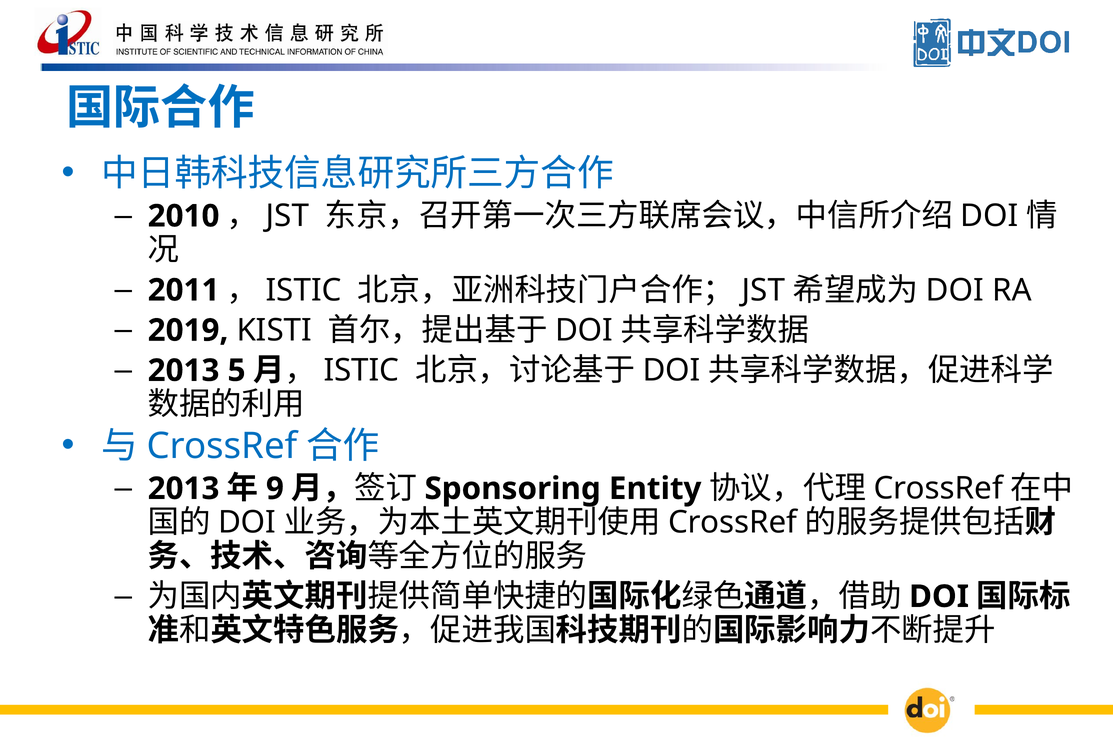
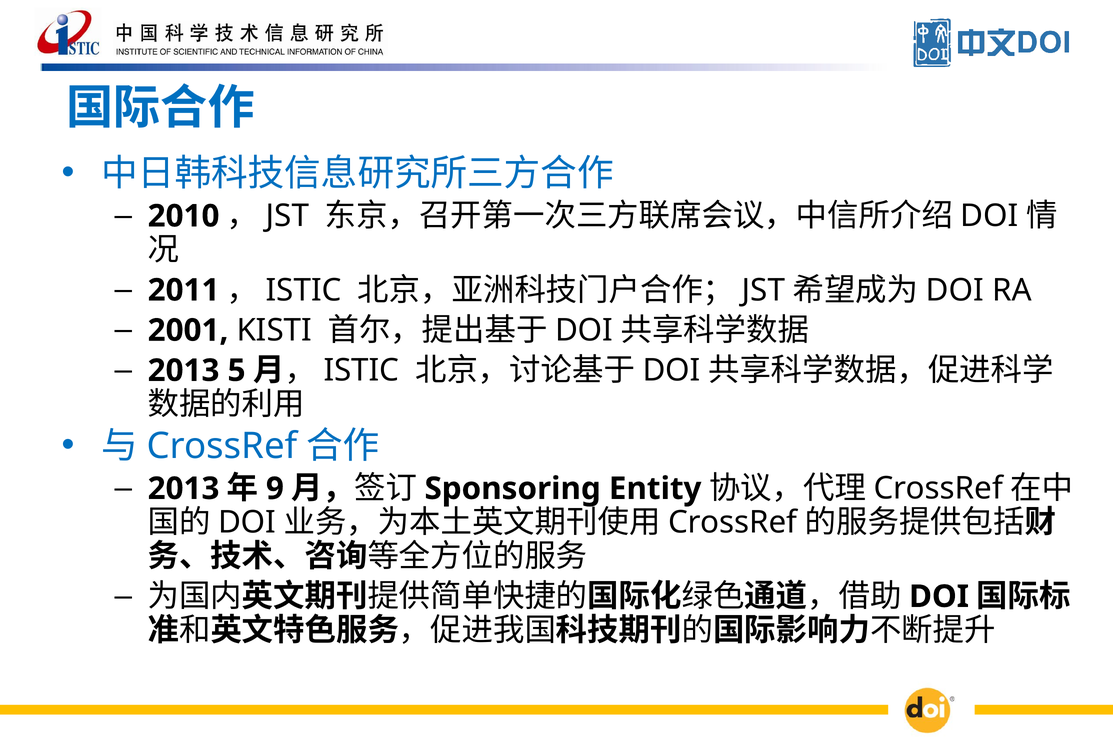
2019: 2019 -> 2001 (188, 330)
